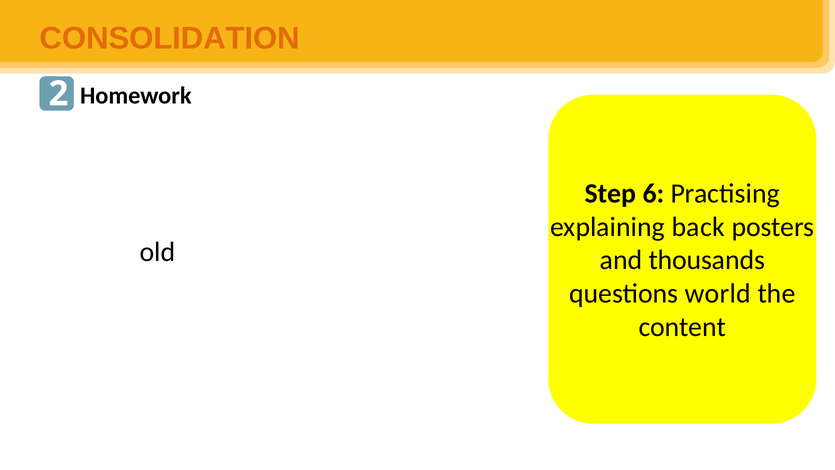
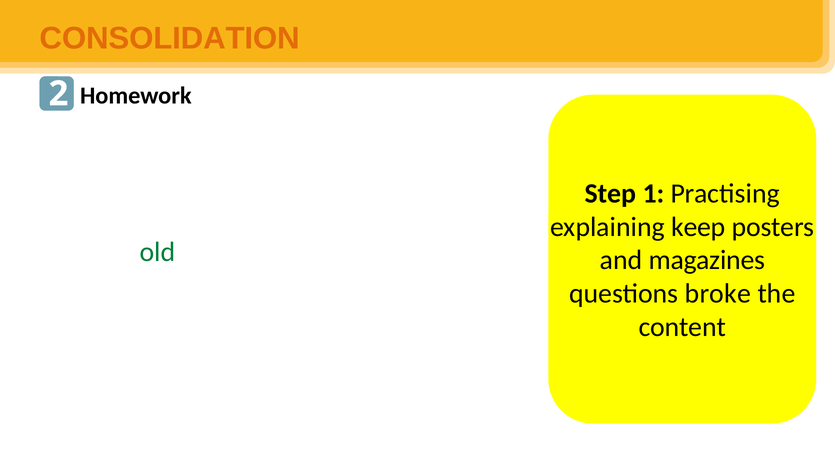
6: 6 -> 1 (653, 193)
back: back -> keep (698, 227)
old colour: black -> green (157, 252)
and thousands: thousands -> magazines (707, 260)
world: world -> broke (718, 294)
